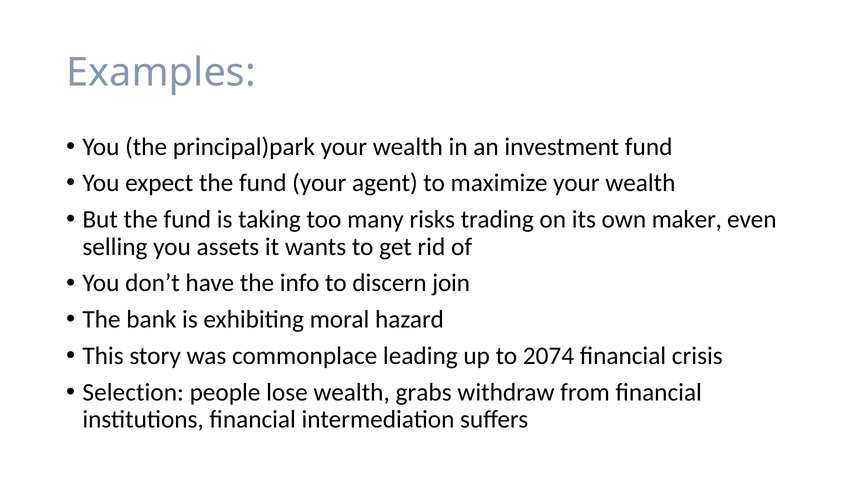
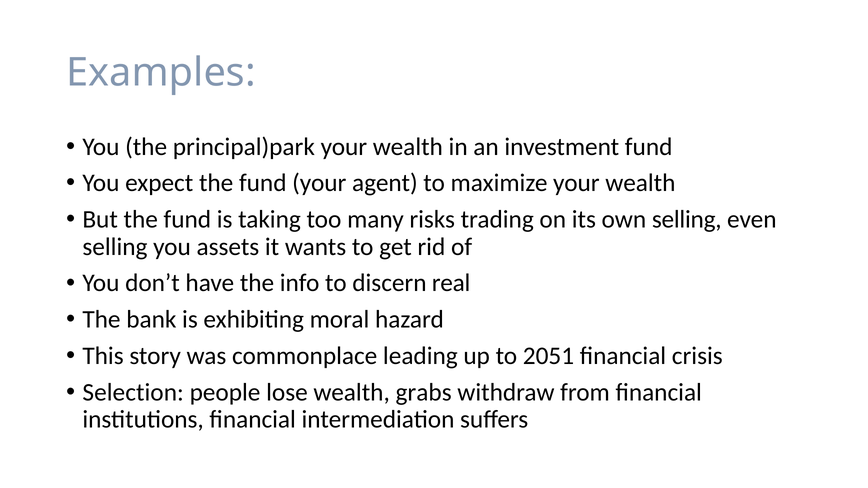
own maker: maker -> selling (687, 220)
join: join -> real (451, 283)
2074: 2074 -> 2051 (548, 356)
